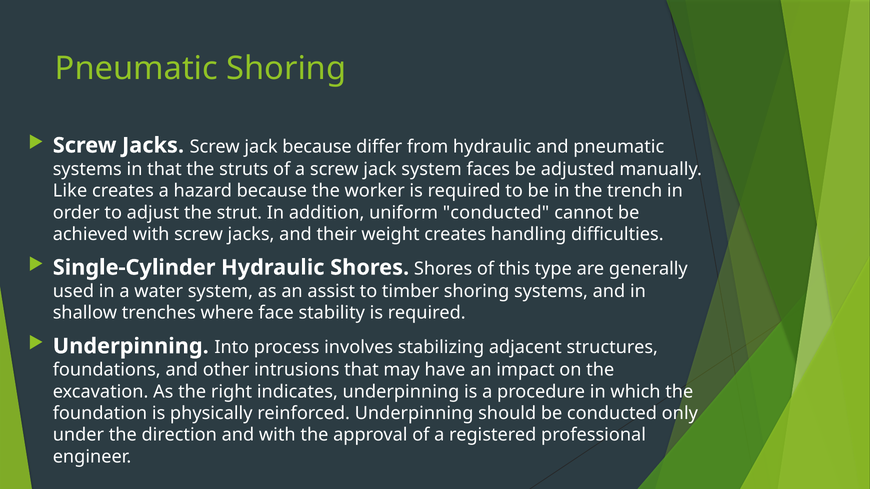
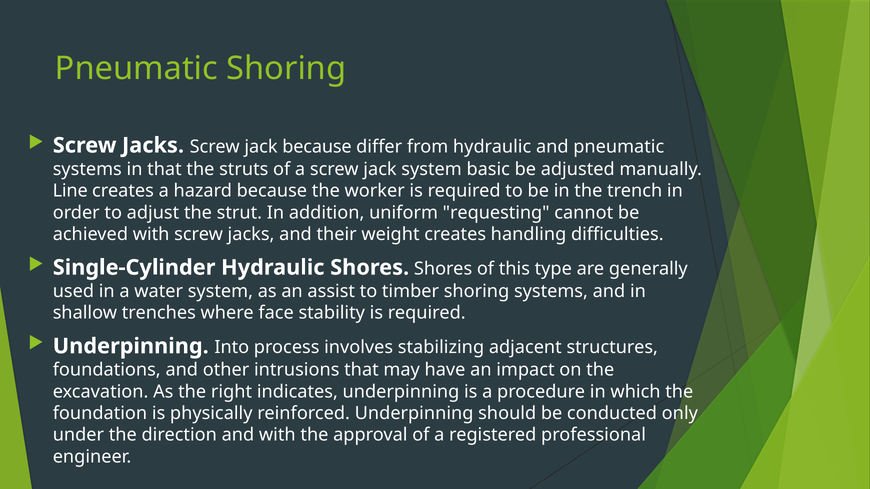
faces: faces -> basic (488, 169)
Like: Like -> Line (70, 191)
uniform conducted: conducted -> requesting (496, 213)
